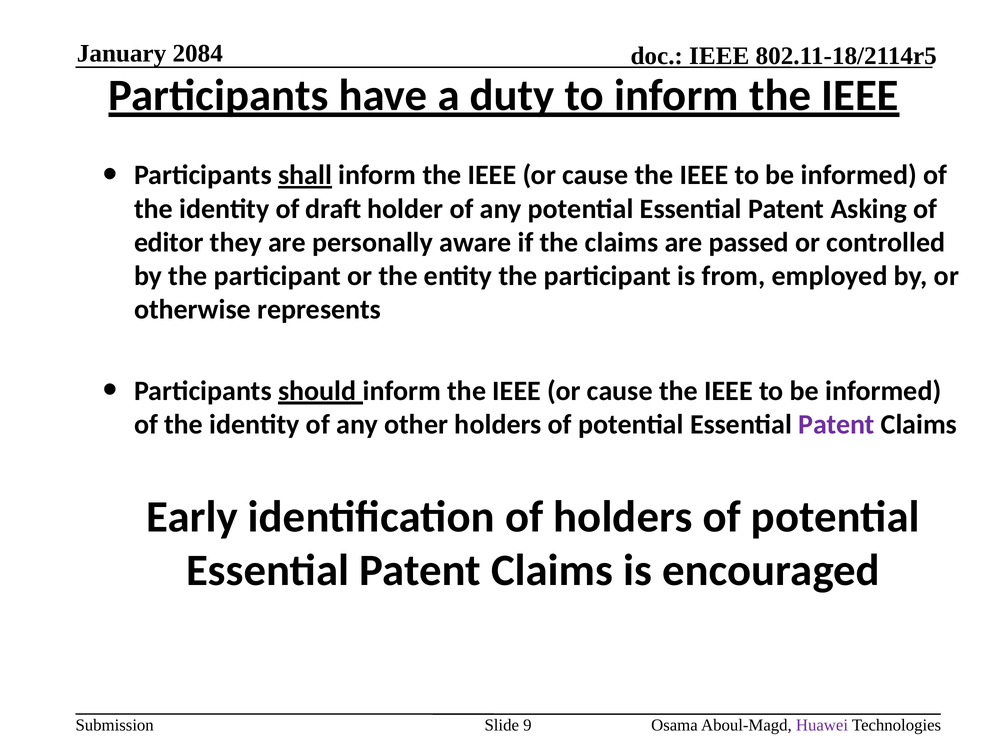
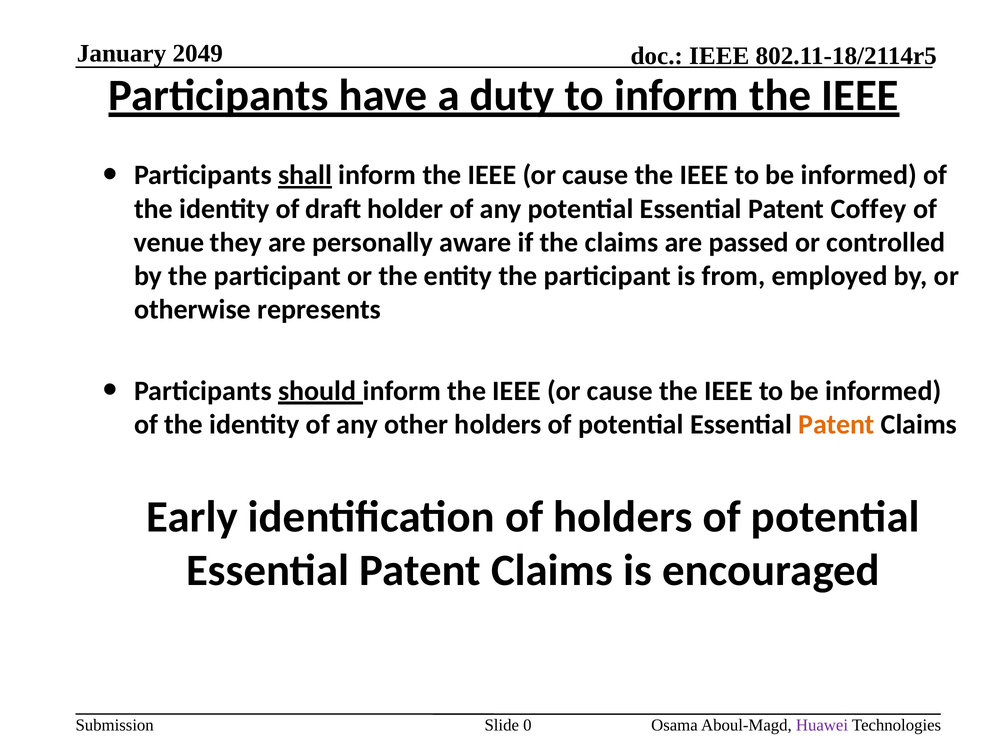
2084: 2084 -> 2049 (198, 53)
Asking: Asking -> Coffey (869, 209)
editor: editor -> venue (169, 242)
Patent colour: purple -> orange (837, 424)
9: 9 -> 0 (527, 725)
